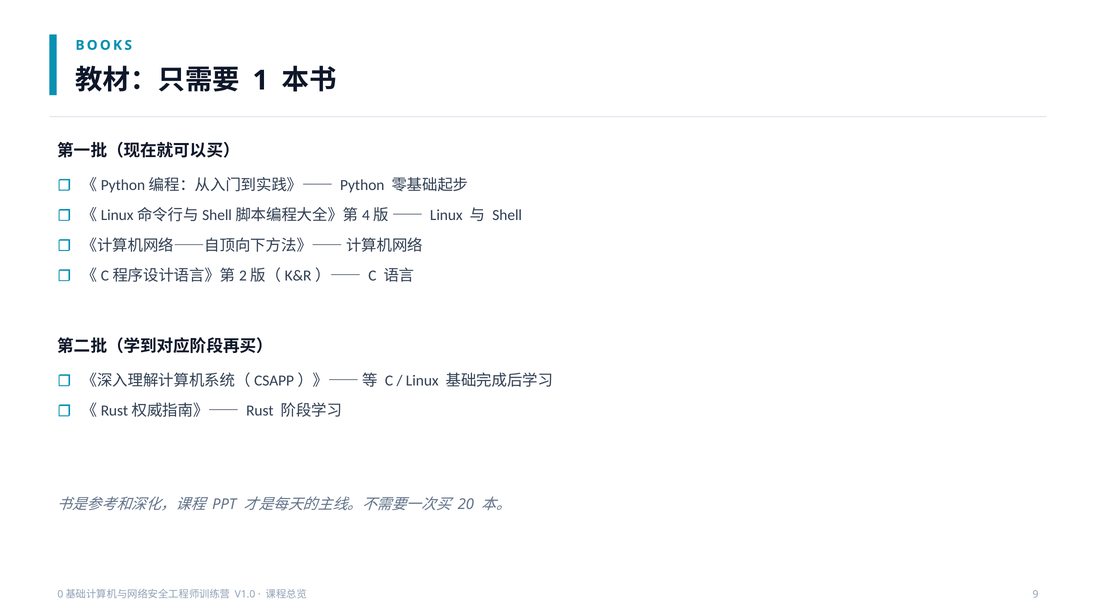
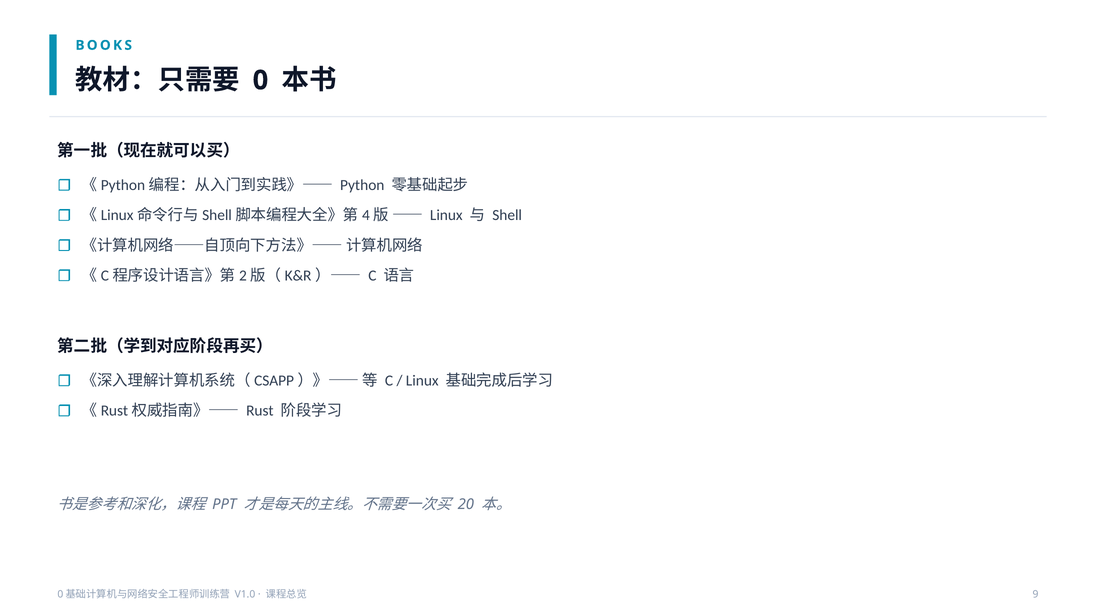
1: 1 -> 0 (260, 80)
